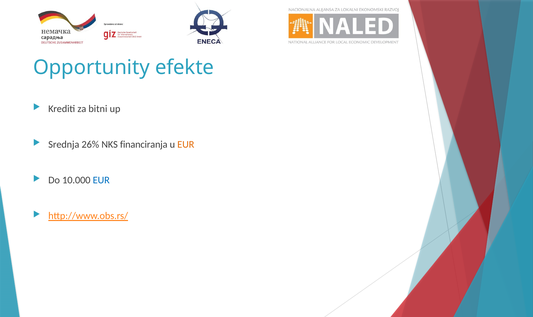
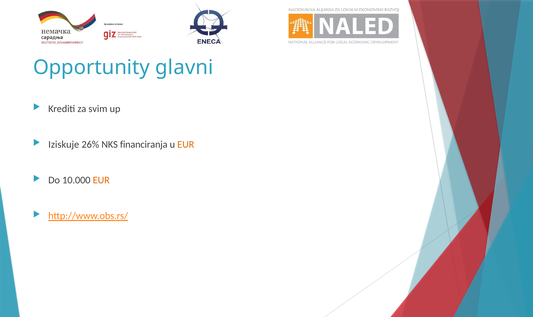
efekte: efekte -> glavni (184, 67)
bitni: bitni -> svim (98, 109)
Srednja: Srednja -> Iziskuje (64, 144)
EUR colour: blue -> orange (101, 180)
